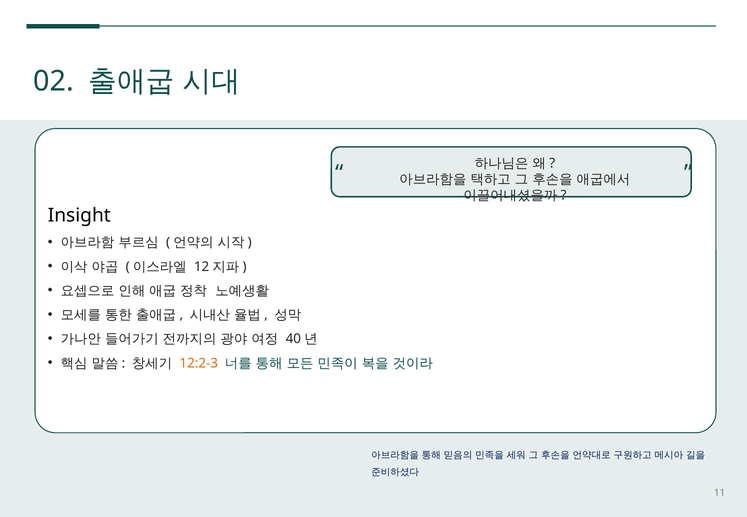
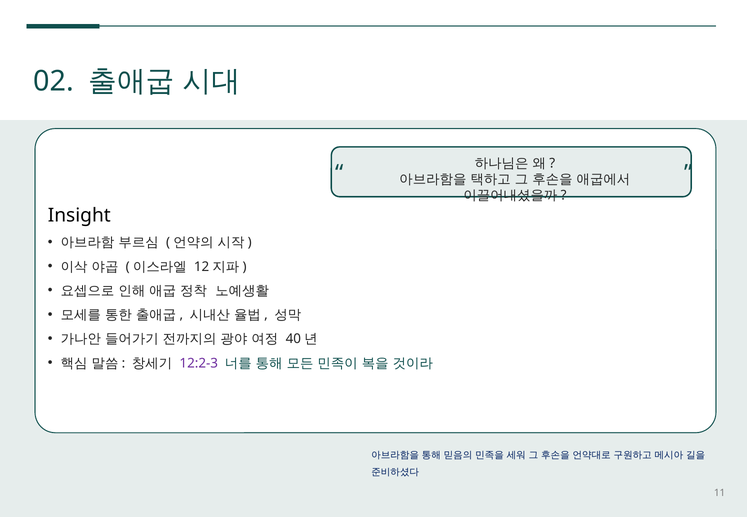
12:2-3 colour: orange -> purple (199, 363)
